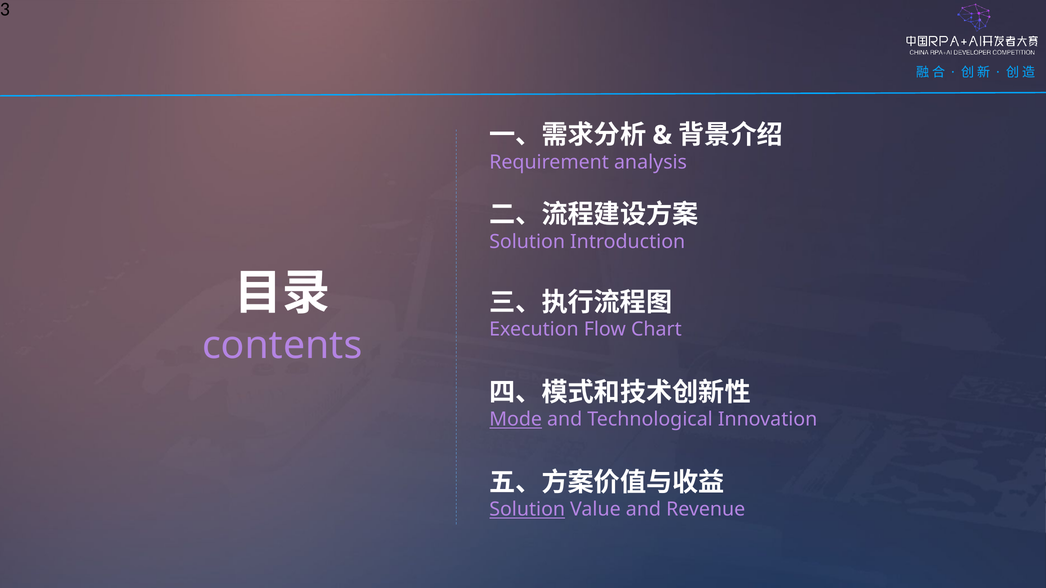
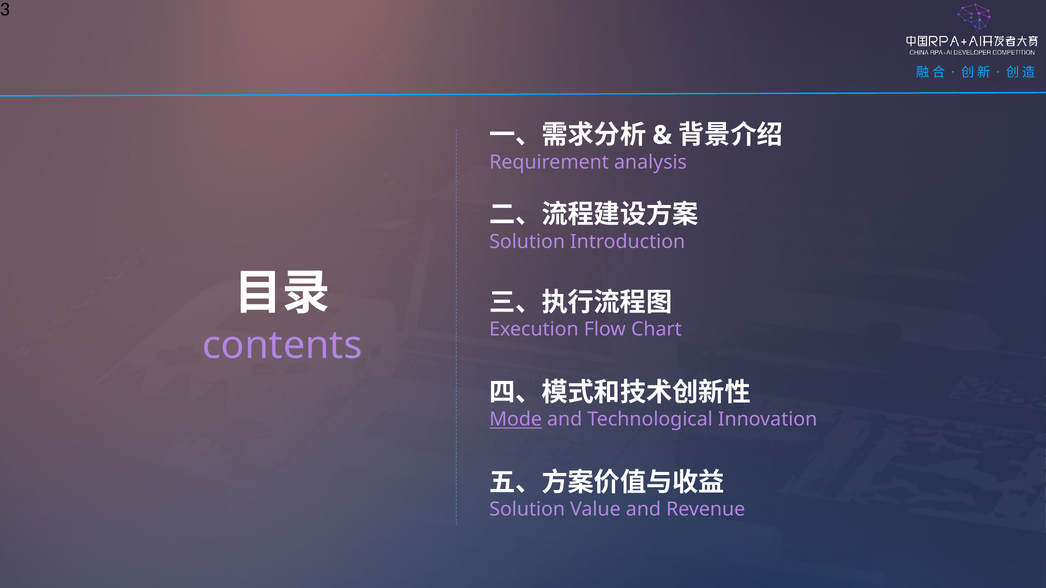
Solution underline: present -> none (527, 510)
